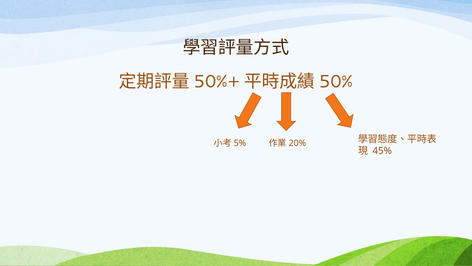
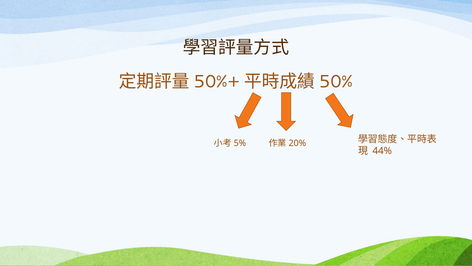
45%: 45% -> 44% (382, 151)
